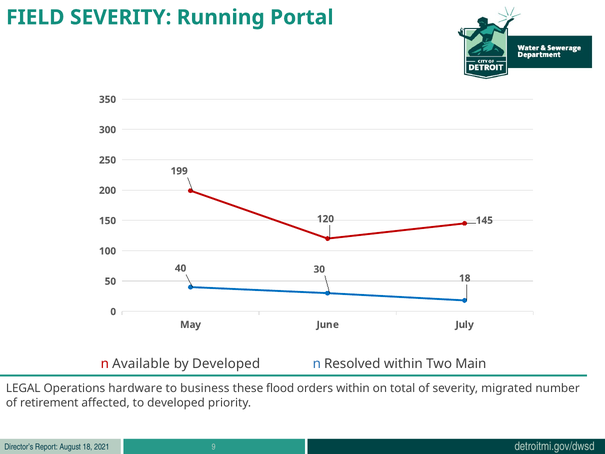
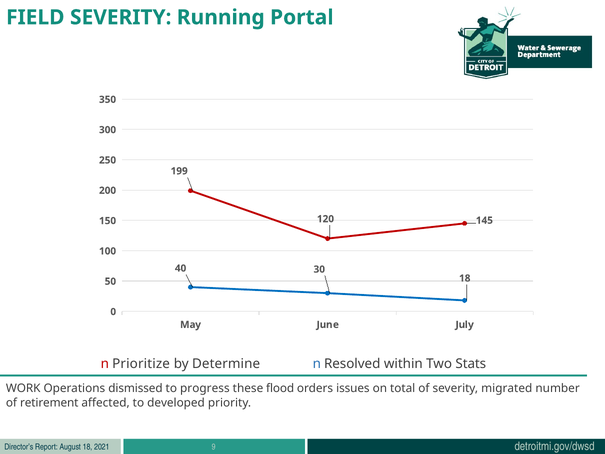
Available: Available -> Prioritize (141, 364)
by Developed: Developed -> Determine (226, 364)
Main: Main -> Stats (471, 364)
LEGAL: LEGAL -> WORK (23, 388)
hardware: hardware -> dismissed (135, 388)
business: business -> progress (205, 388)
orders within: within -> issues (353, 388)
